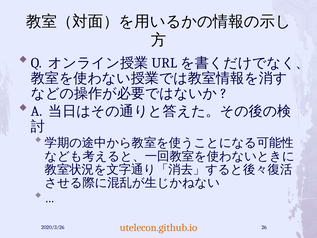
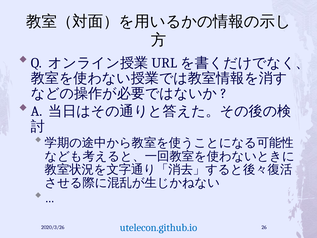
utelecon.github.io colour: orange -> blue (158, 227)
